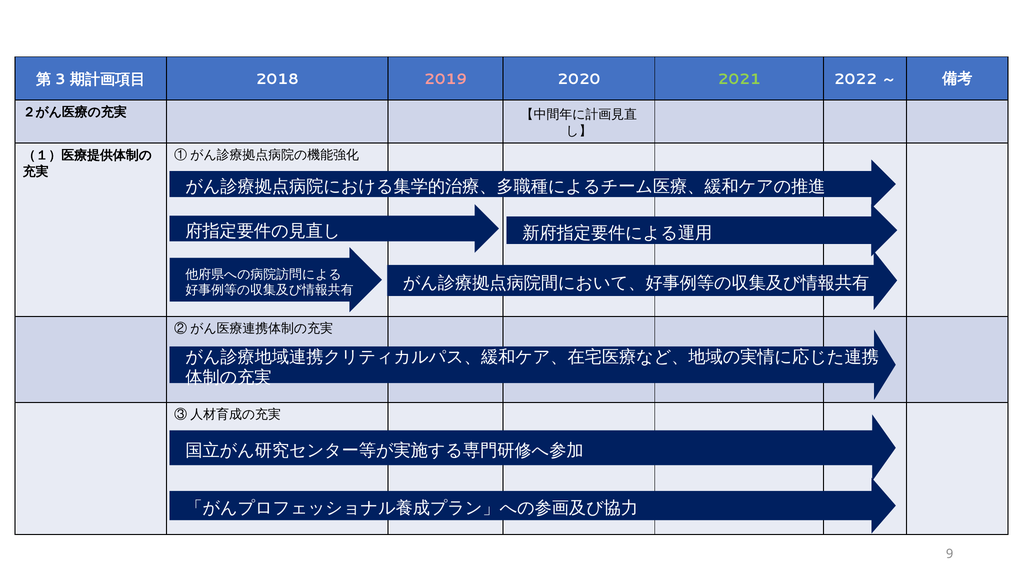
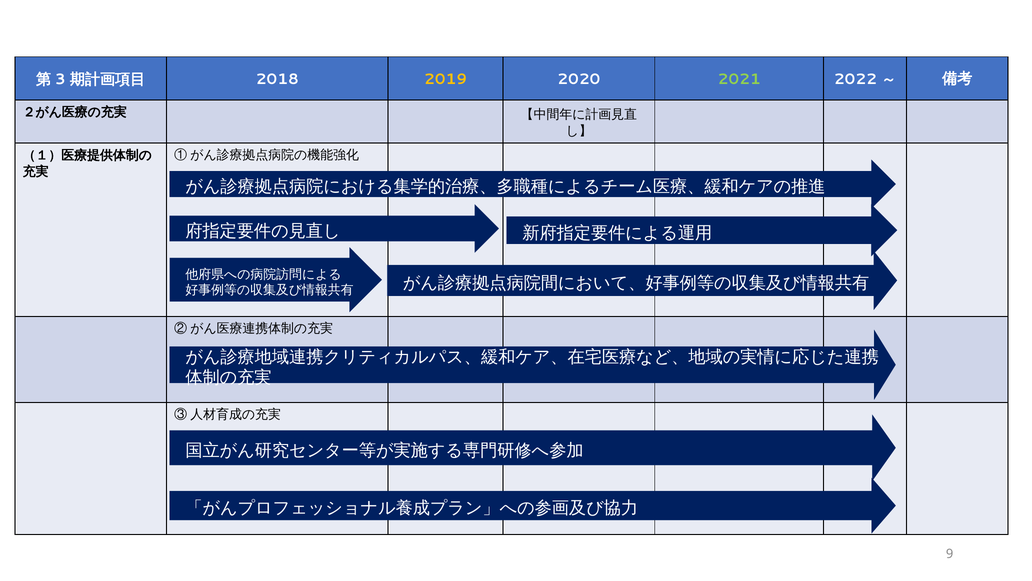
2019 colour: pink -> yellow (446, 79)
